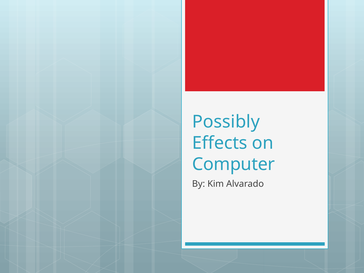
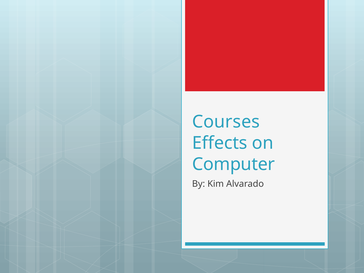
Possibly: Possibly -> Courses (226, 122)
